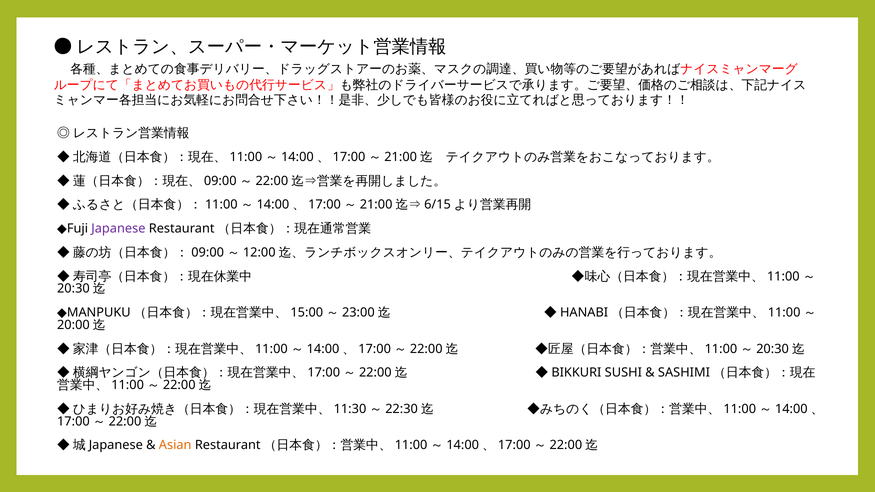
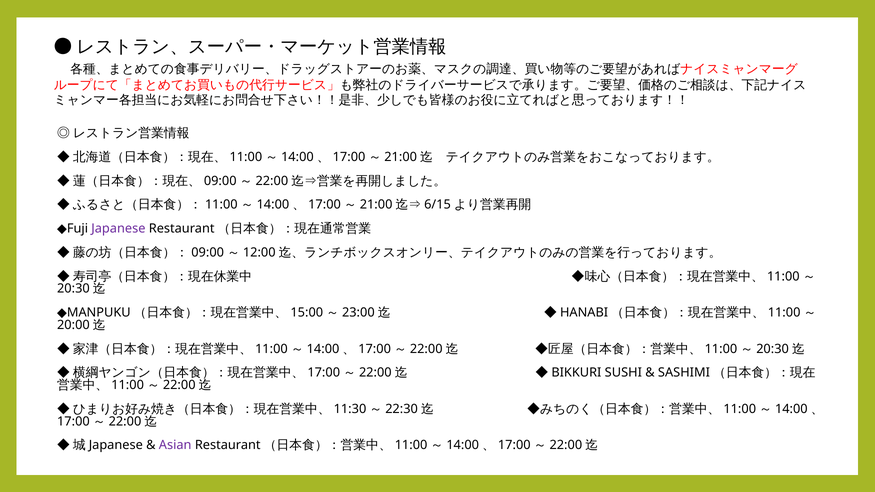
Asian colour: orange -> purple (175, 445)
